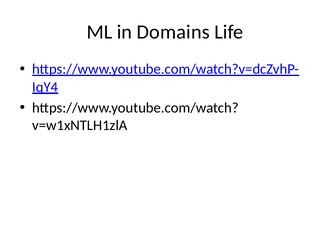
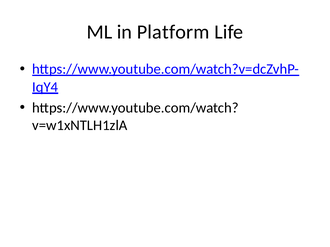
Domains: Domains -> Platform (173, 32)
